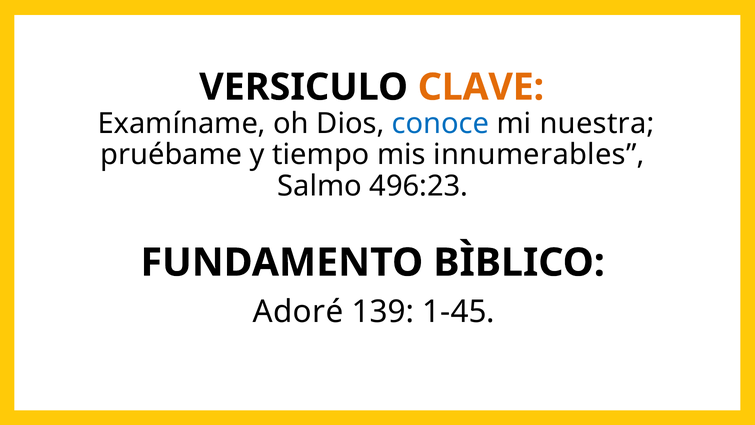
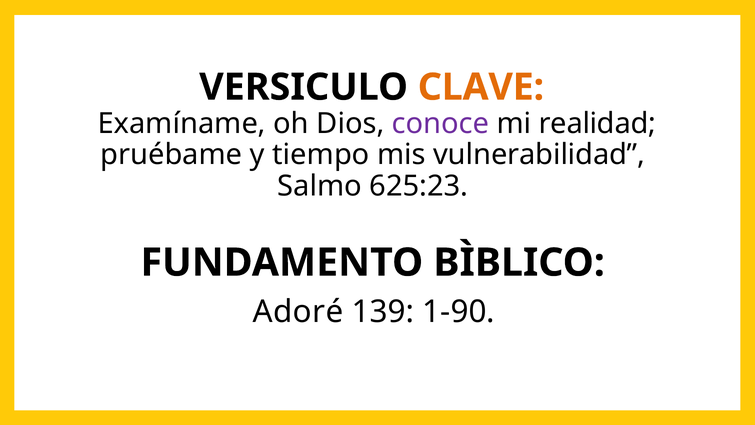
conoce colour: blue -> purple (441, 123)
nuestra: nuestra -> realidad (597, 123)
innumerables: innumerables -> vulnerabilidad (539, 155)
496:23: 496:23 -> 625:23 (419, 186)
1-45: 1-45 -> 1-90 (459, 312)
